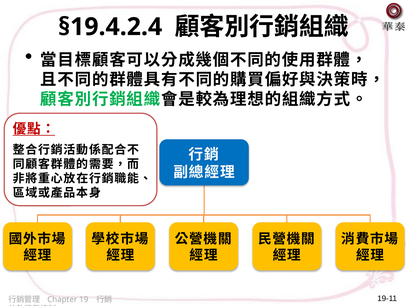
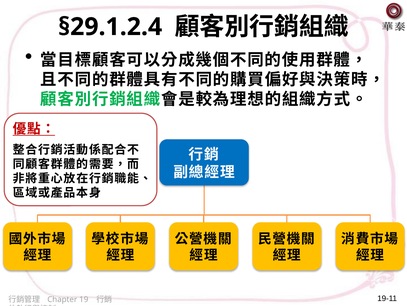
§19.4.2.4: §19.4.2.4 -> §29.1.2.4 (110, 27)
